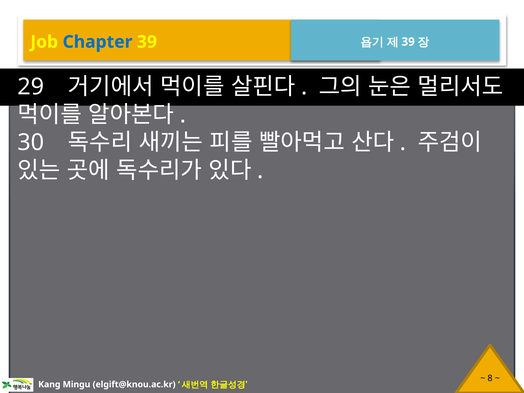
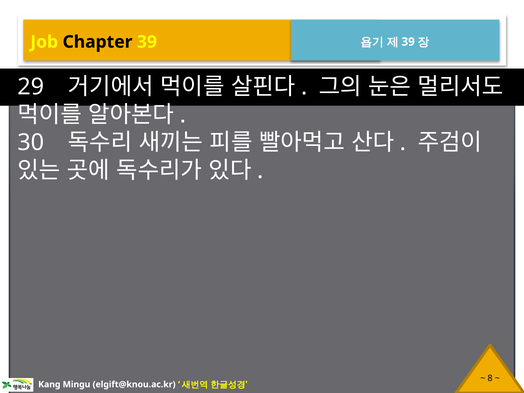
Chapter colour: blue -> black (98, 42)
